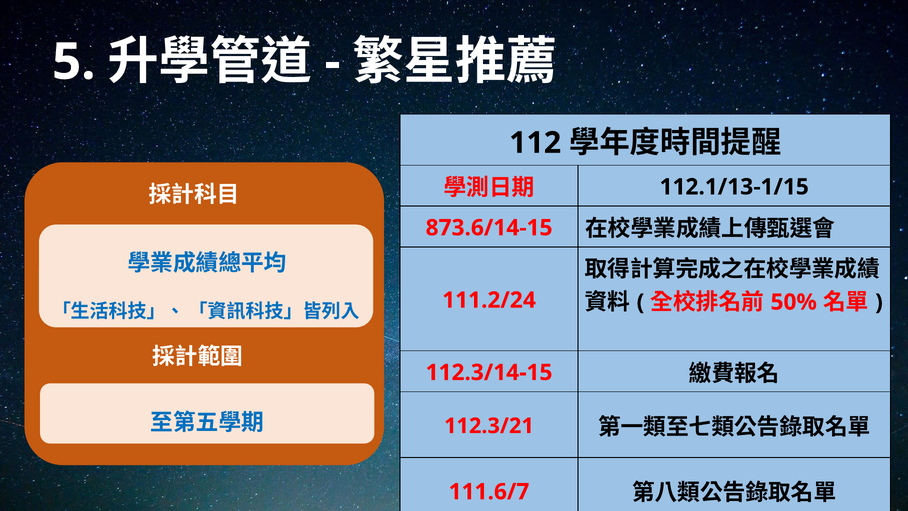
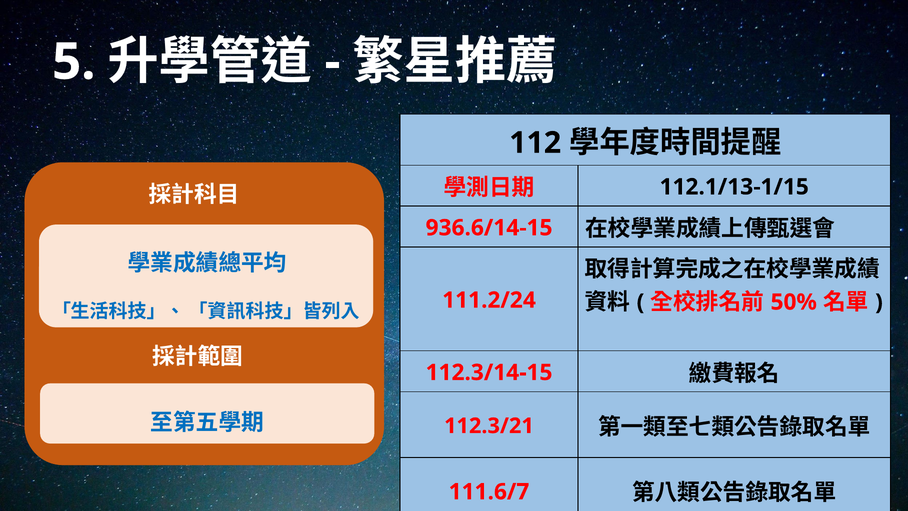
873.6/14-15: 873.6/14-15 -> 936.6/14-15 (489, 228)
